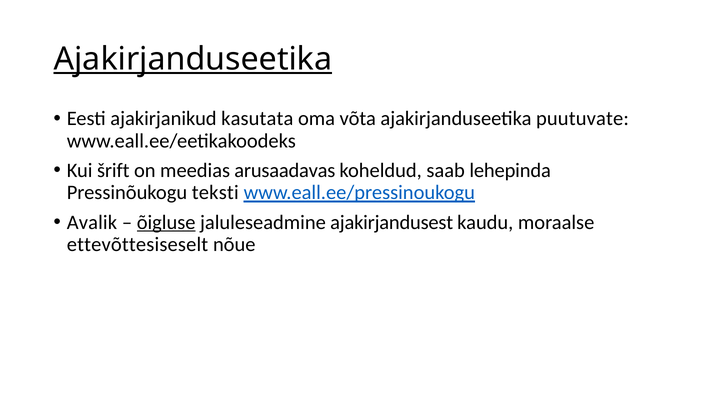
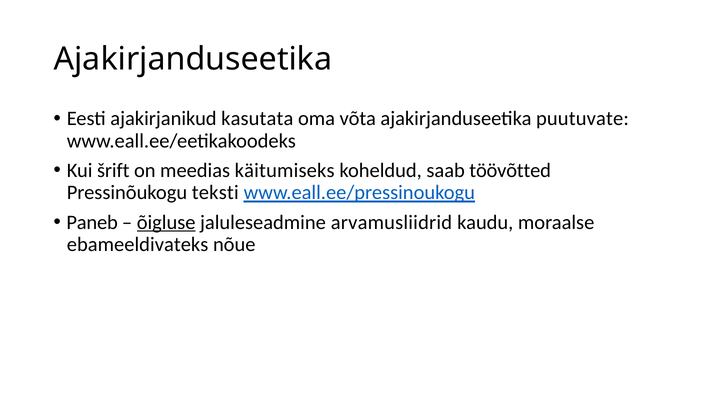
Ajakirjanduseetika underline: present -> none (193, 59)
arusaadavas: arusaadavas -> käitumiseks (285, 170)
lehepinda: lehepinda -> töövõtted (510, 170)
Avalik: Avalik -> Paneb (92, 223)
ajakirjandusest: ajakirjandusest -> arvamusliidrid (391, 223)
ettevõttesiseselt: ettevõttesiseselt -> ebameeldivateks (138, 245)
